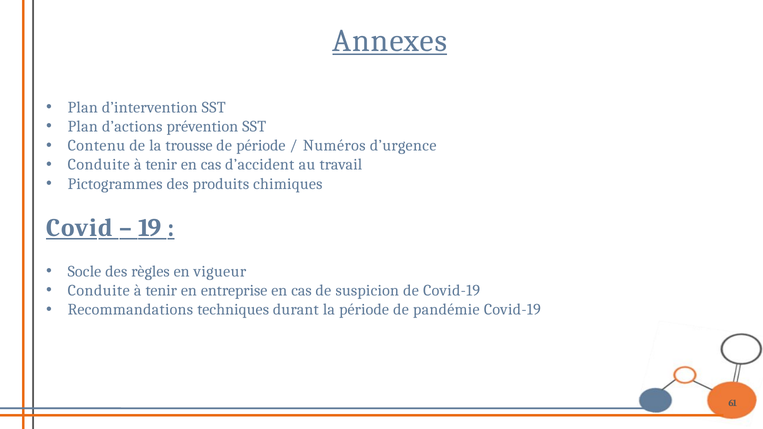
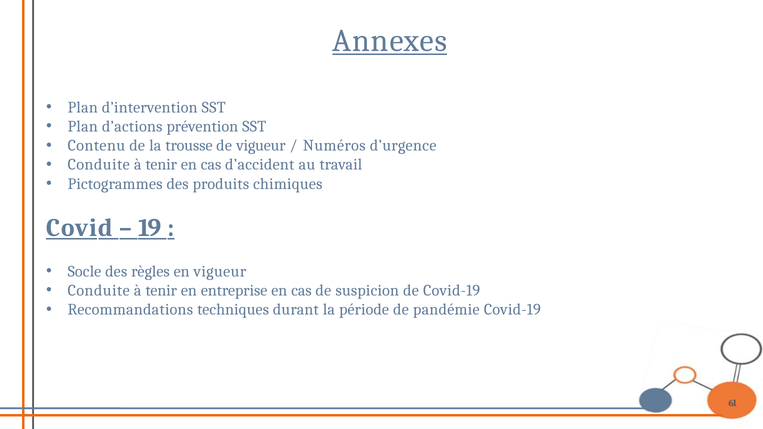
de période: période -> vigueur (261, 146)
